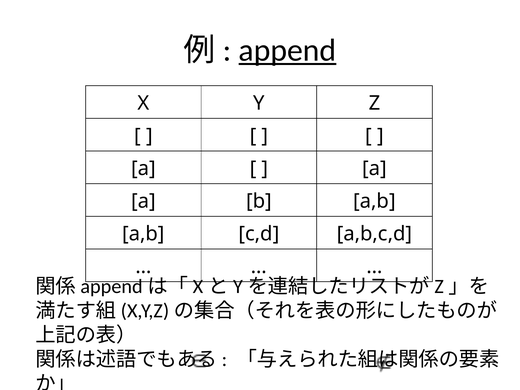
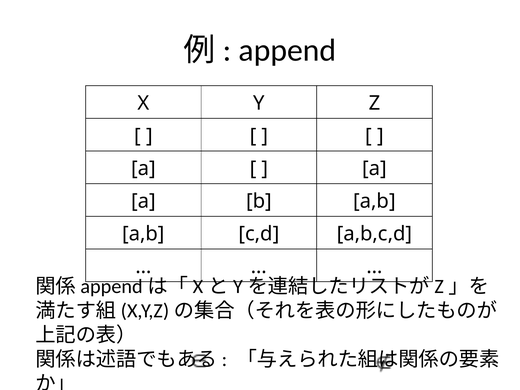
append underline: present -> none (287, 50)
